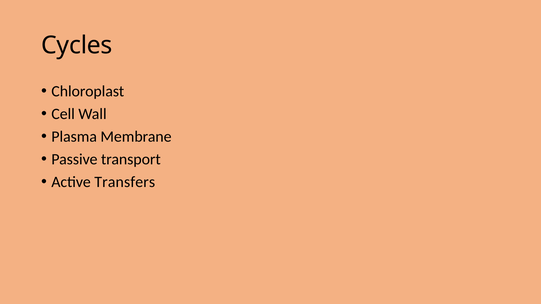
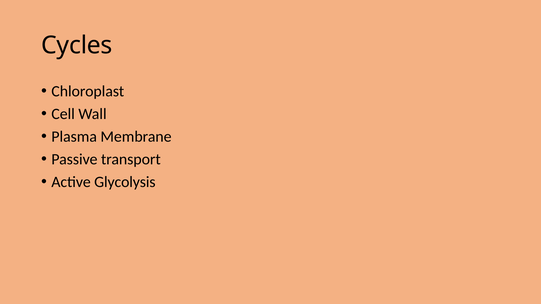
Transfers: Transfers -> Glycolysis (125, 182)
